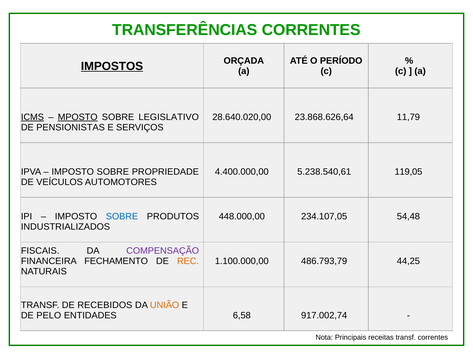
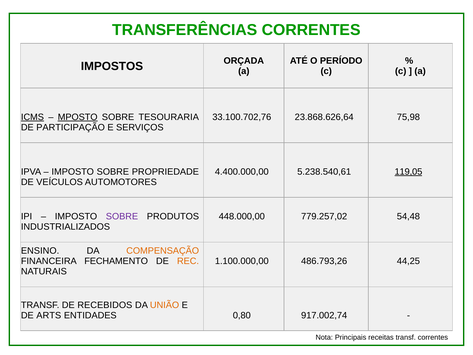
IMPOSTOS underline: present -> none (112, 66)
LEGISLATIVO: LEGISLATIVO -> TESOURARIA (169, 117)
28.640.020,00: 28.640.020,00 -> 33.100.702,76 (242, 117)
11,79: 11,79 -> 75,98 (408, 117)
PENSIONISTAS: PENSIONISTAS -> PARTICIPAÇÃO (71, 127)
119,05 underline: none -> present (408, 172)
SOBRE colour: blue -> purple (122, 216)
234.107,05: 234.107,05 -> 779.257,02 (324, 216)
FISCAIS: FISCAIS -> ENSINO (40, 251)
COMPENSAÇÃO colour: purple -> orange (163, 251)
486.793,79: 486.793,79 -> 486.793,26 (324, 261)
PELO: PELO -> ARTS (49, 315)
6,58: 6,58 -> 0,80 (242, 315)
